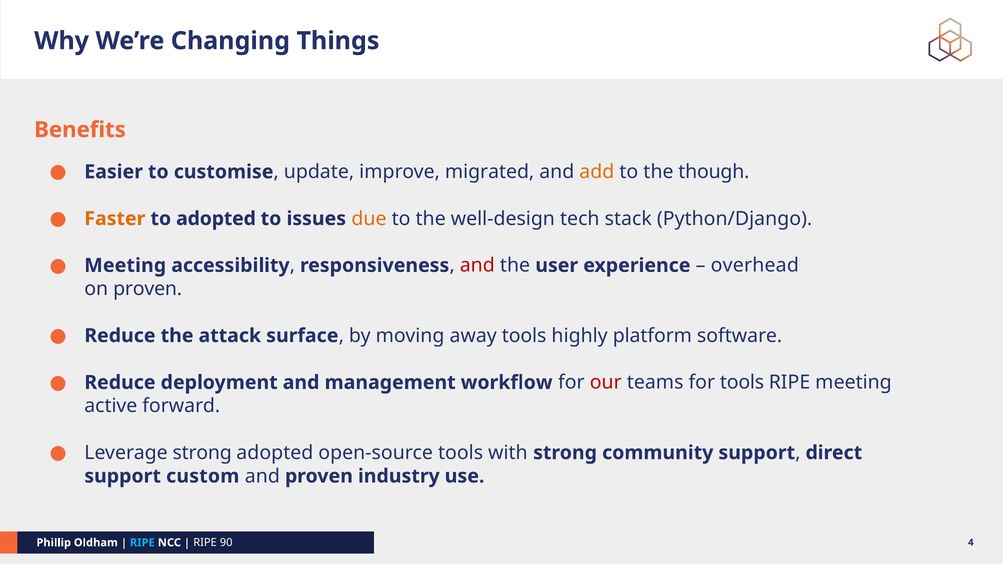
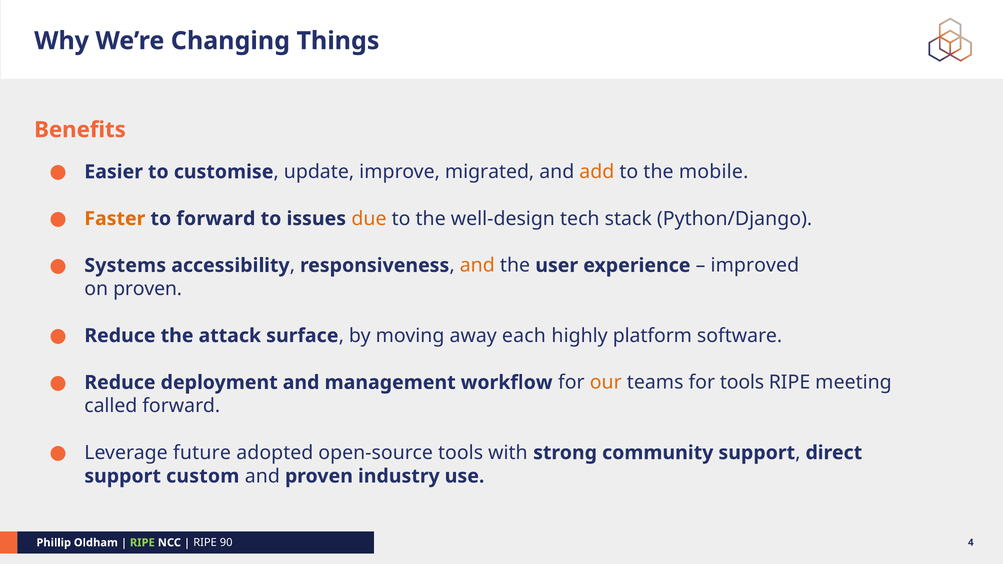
though: though -> mobile (714, 172)
to adopted: adopted -> forward (216, 219)
Meeting: Meeting -> Systems (125, 266)
and colour: red -> orange (477, 266)
overhead: overhead -> improved (755, 266)
away tools: tools -> each (524, 336)
our colour: red -> orange (606, 383)
active: active -> called (111, 406)
Leverage strong: strong -> future (202, 453)
RIPE colour: light blue -> light green (142, 543)
